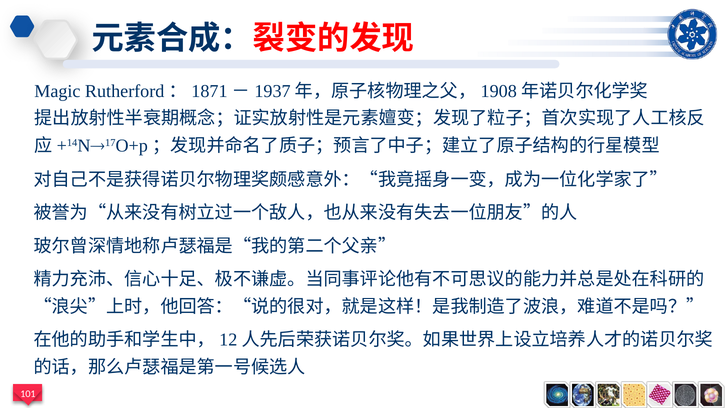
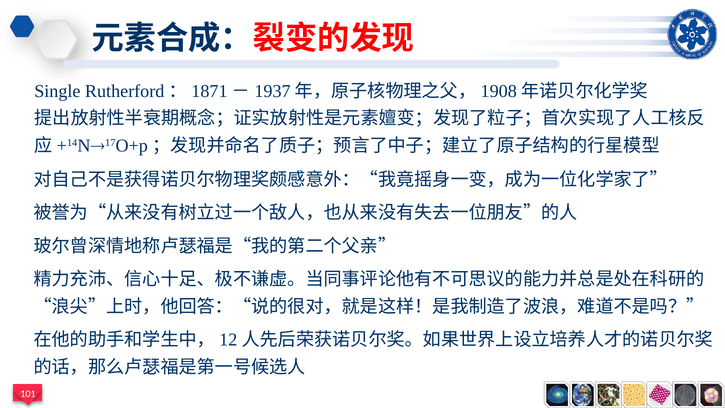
Magic: Magic -> Single (57, 91)
